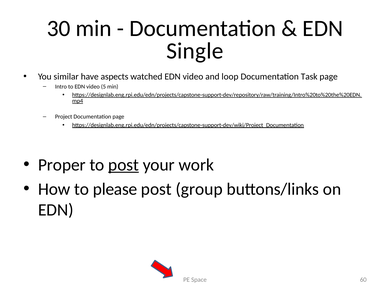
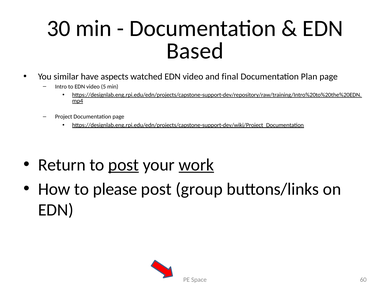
Single: Single -> Based (195, 51)
loop: loop -> final (230, 76)
Task: Task -> Plan (309, 76)
Proper: Proper -> Return (62, 165)
work underline: none -> present (196, 165)
